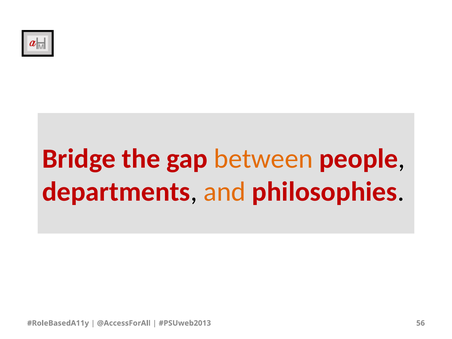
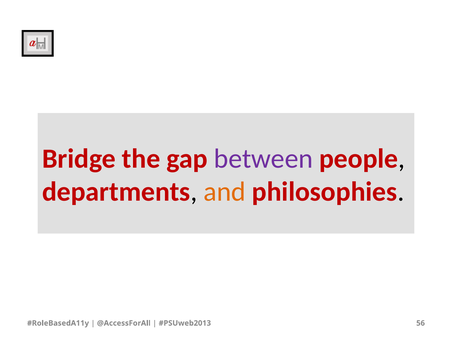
between colour: orange -> purple (263, 159)
